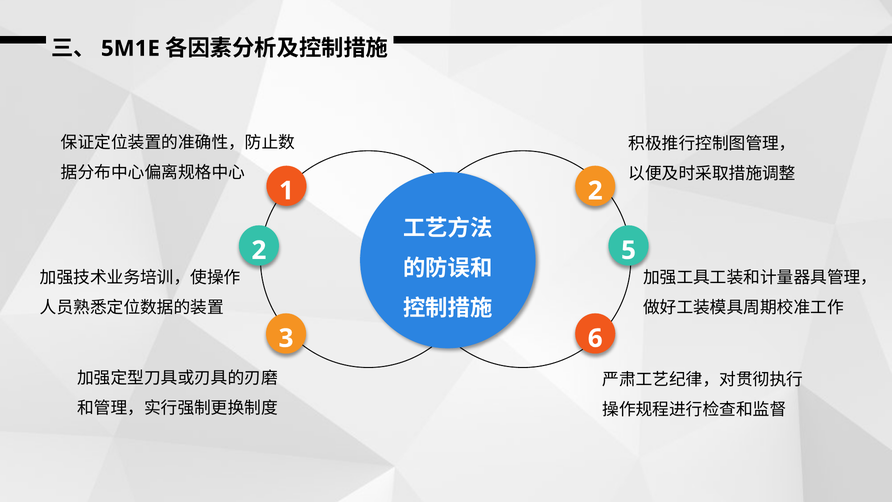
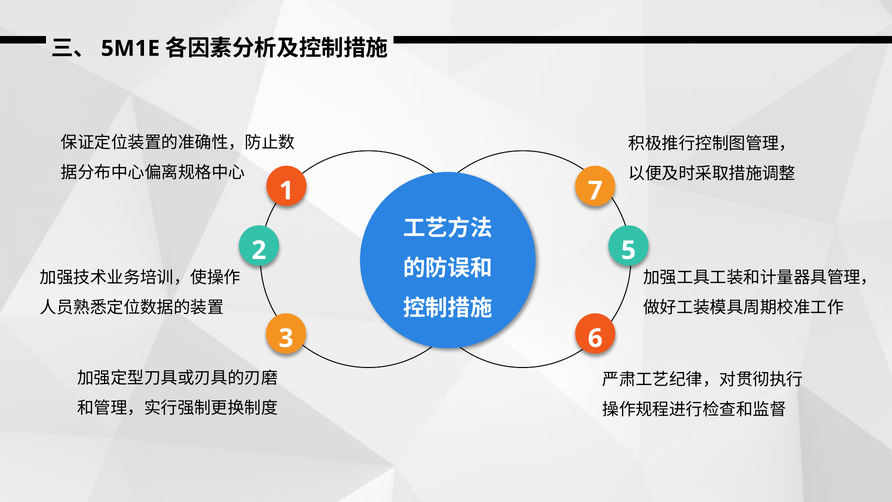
1 2: 2 -> 7 (595, 191)
